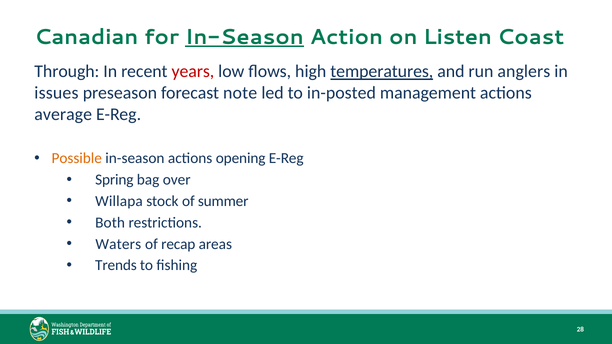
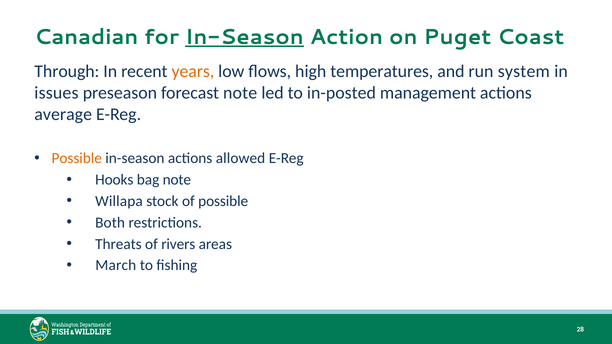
Listen: Listen -> Puget (457, 37)
years colour: red -> orange (193, 72)
temperatures underline: present -> none (382, 72)
anglers: anglers -> system (524, 72)
opening: opening -> allowed (241, 159)
Spring: Spring -> Hooks (114, 180)
bag over: over -> note (177, 180)
of summer: summer -> possible (223, 201)
Waters: Waters -> Threats (118, 244)
recap: recap -> rivers (178, 244)
Trends: Trends -> March (116, 266)
